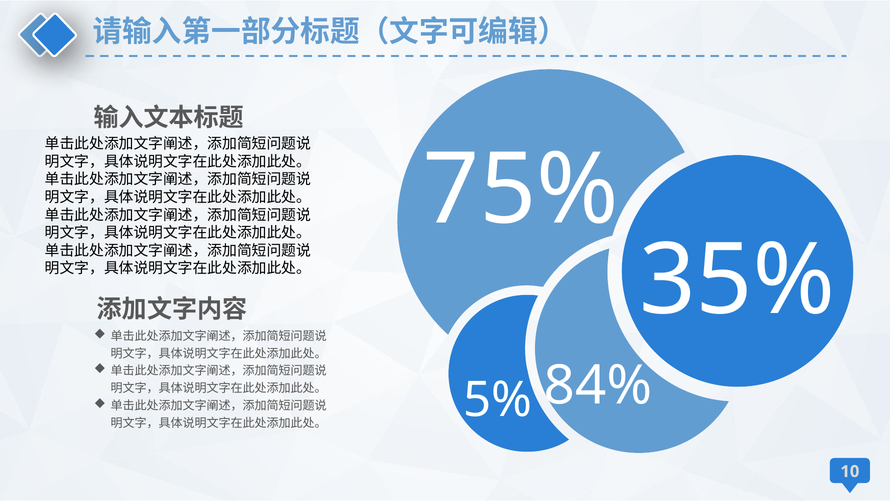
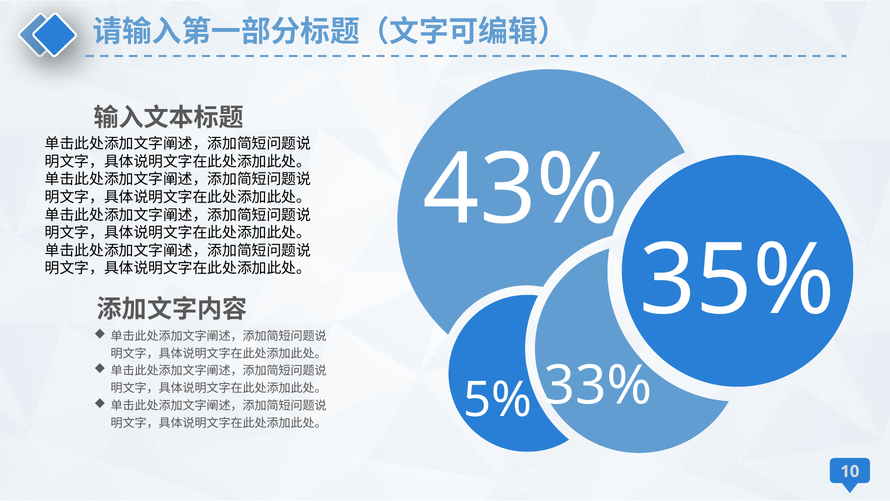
75%: 75% -> 43% (521, 190)
84%: 84% -> 33% (598, 385)
